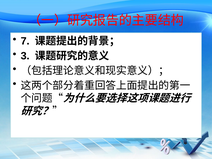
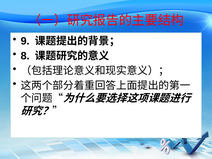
7: 7 -> 9 (25, 41)
3: 3 -> 8 (25, 56)
